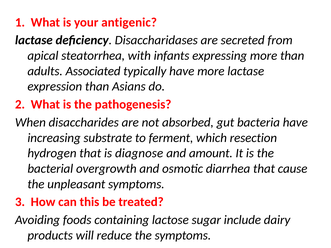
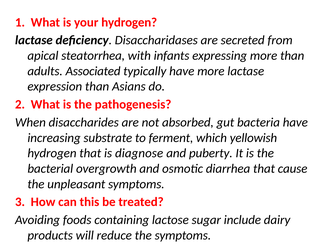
your antigenic: antigenic -> hydrogen (129, 22)
resection: resection -> yellowish (253, 138)
amount: amount -> puberty (211, 153)
